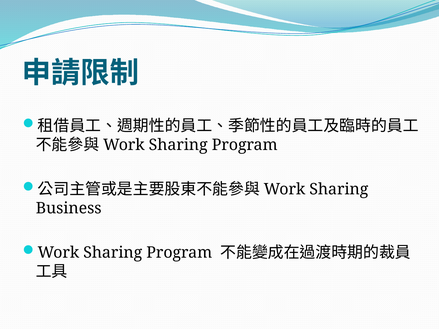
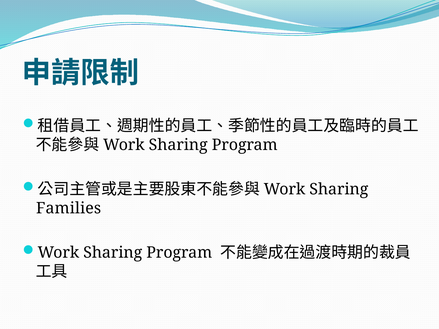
Business: Business -> Families (69, 209)
